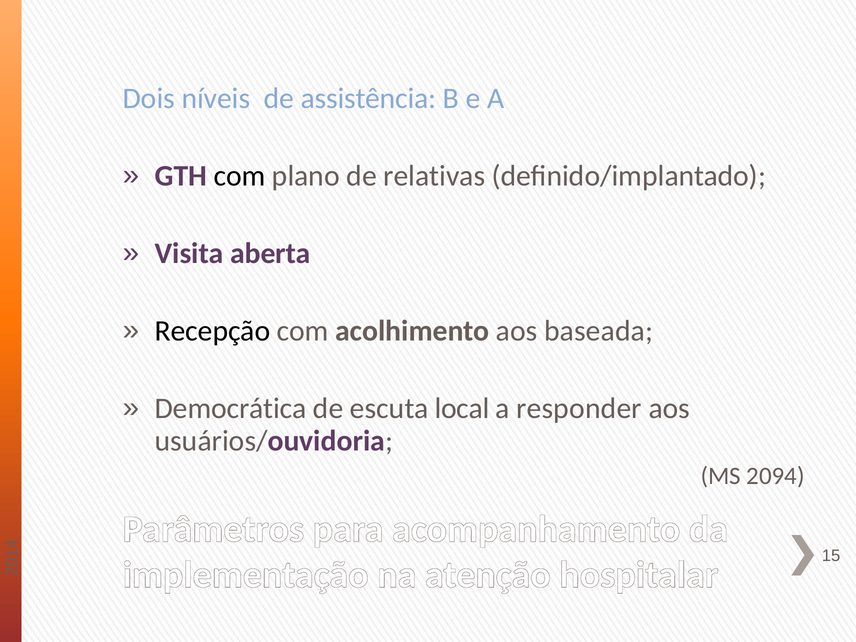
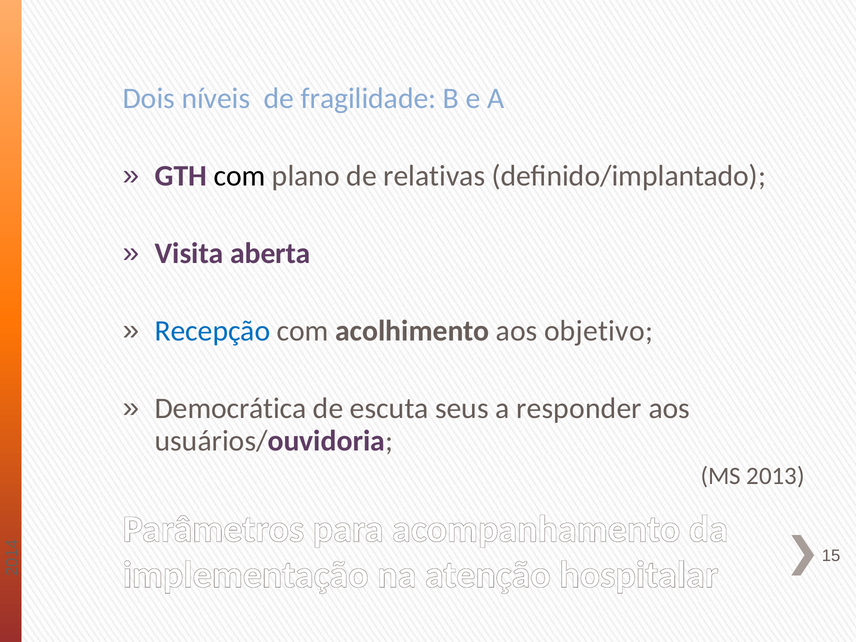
assistência: assistência -> fragilidade (368, 99)
Recepção colour: black -> blue (213, 331)
baseada: baseada -> objetivo (599, 331)
local: local -> seus (462, 409)
2094: 2094 -> 2013 (776, 476)
